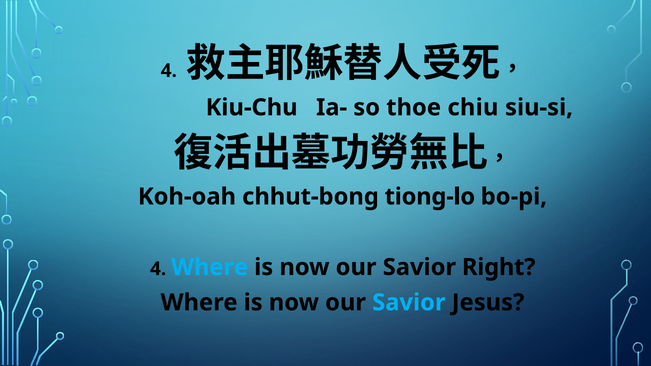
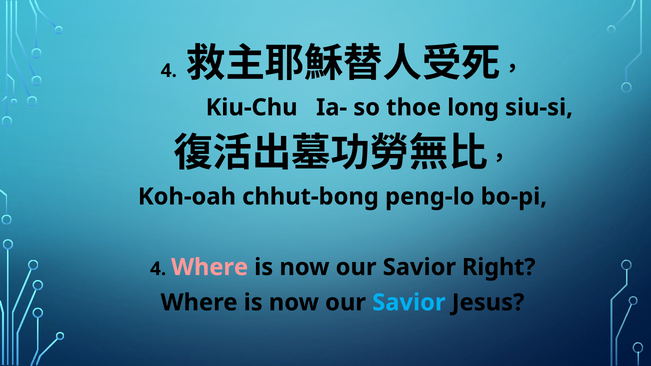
chiu: chiu -> long (473, 108)
tiong-lo: tiong-lo -> peng-lo (430, 197)
Where colour: light blue -> pink (210, 267)
